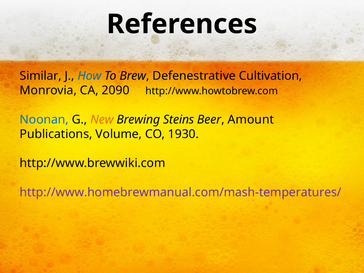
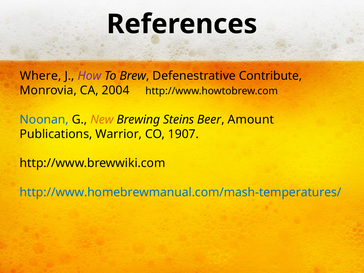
Similar: Similar -> Where (41, 76)
How colour: blue -> purple (89, 76)
Cultivation: Cultivation -> Contribute (271, 76)
2090: 2090 -> 2004 (116, 90)
Volume: Volume -> Warrior (119, 134)
1930: 1930 -> 1907 (183, 134)
http://www.homebrewmanual.com/mash-temperatures/ colour: purple -> blue (181, 192)
